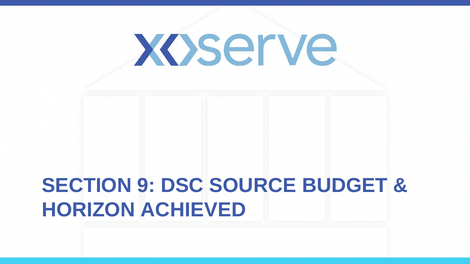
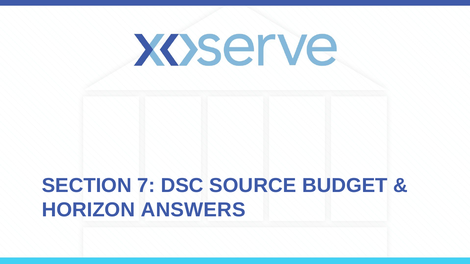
9: 9 -> 7 (146, 186)
ACHIEVED: ACHIEVED -> ANSWERS (193, 210)
